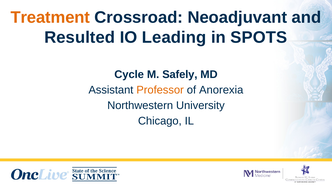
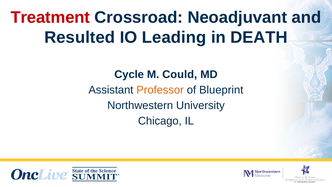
Treatment colour: orange -> red (50, 17)
SPOTS: SPOTS -> DEATH (259, 37)
Safely: Safely -> Could (180, 74)
Anorexia: Anorexia -> Blueprint (221, 90)
